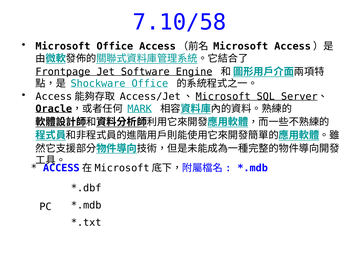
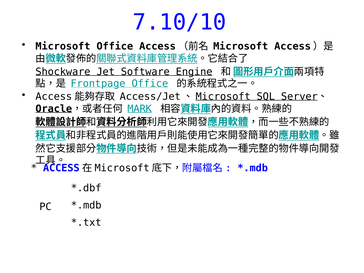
7.10/58: 7.10/58 -> 7.10/10 (179, 22)
Frontpage: Frontpage -> Shockware (63, 72)
Shockware: Shockware -> Frontpage (98, 84)
